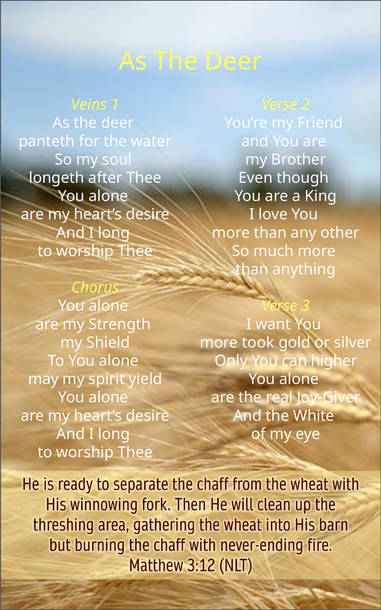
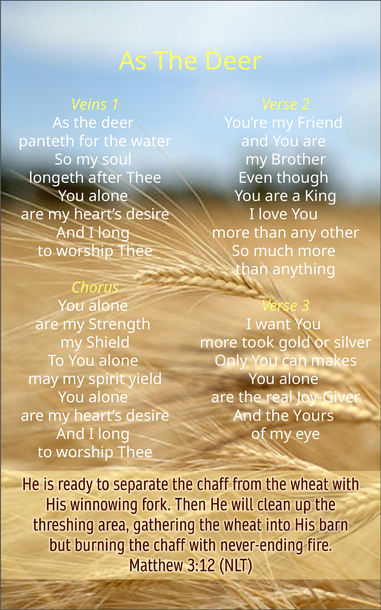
higher: higher -> makes (334, 361)
White: White -> Yours (314, 415)
